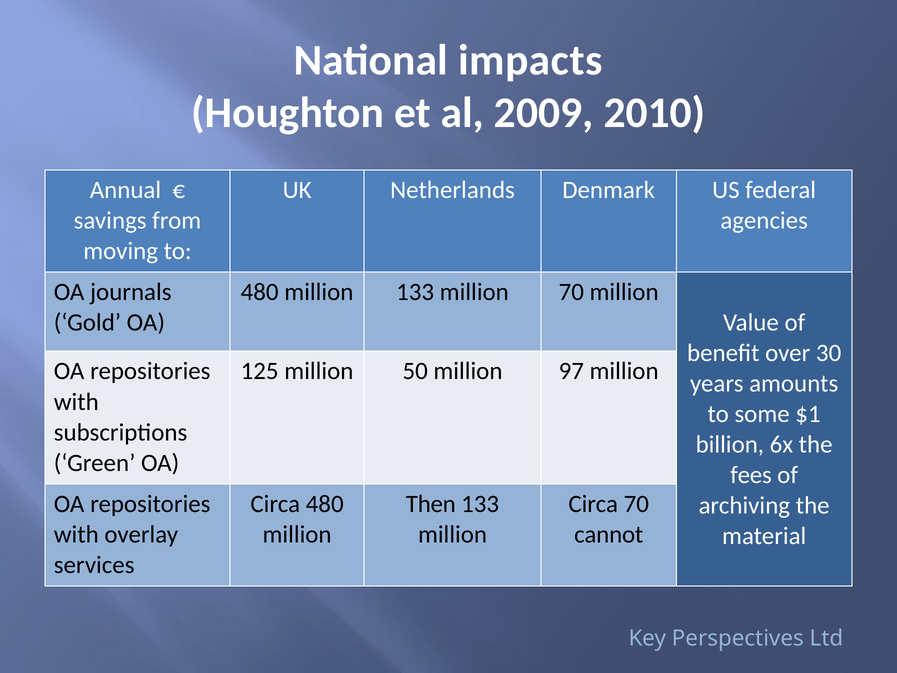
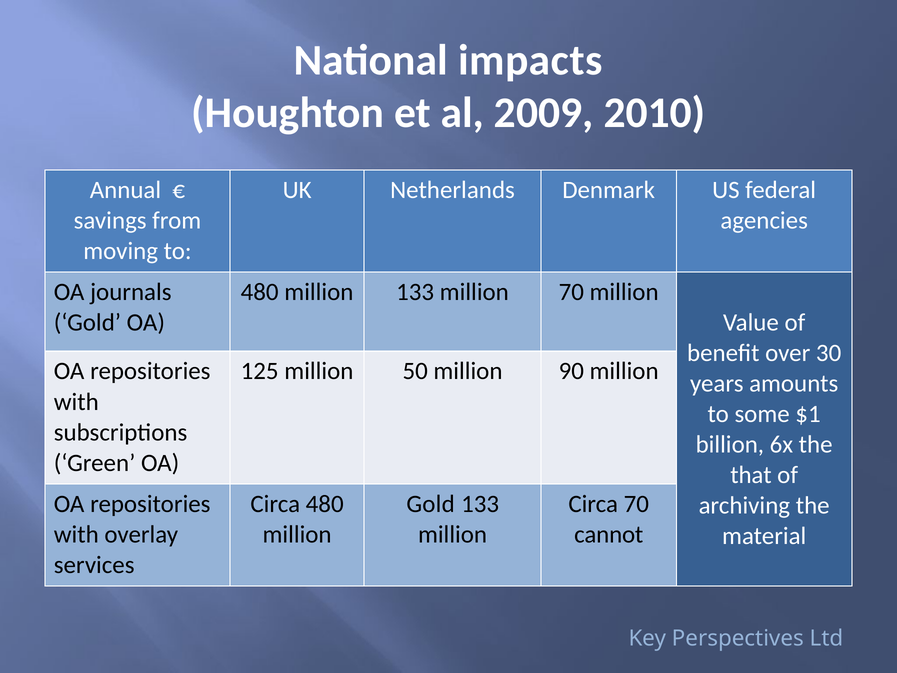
97: 97 -> 90 (571, 371)
fees: fees -> that (751, 475)
Then: Then -> Gold (431, 504)
